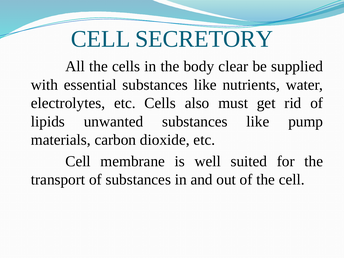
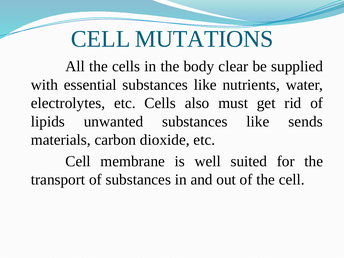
SECRETORY: SECRETORY -> MUTATIONS (204, 39)
pump: pump -> sends (306, 122)
